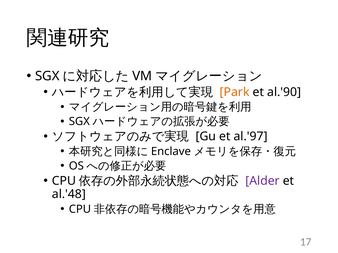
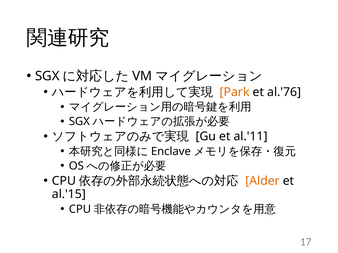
al.'90: al.'90 -> al.'76 (284, 92)
al.'97: al.'97 -> al.'11 (251, 137)
Alder colour: purple -> orange (262, 181)
al.'48: al.'48 -> al.'15 (69, 194)
